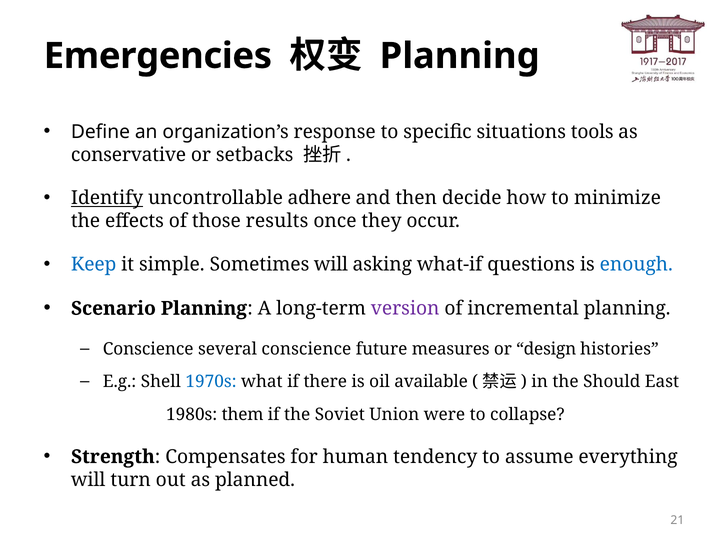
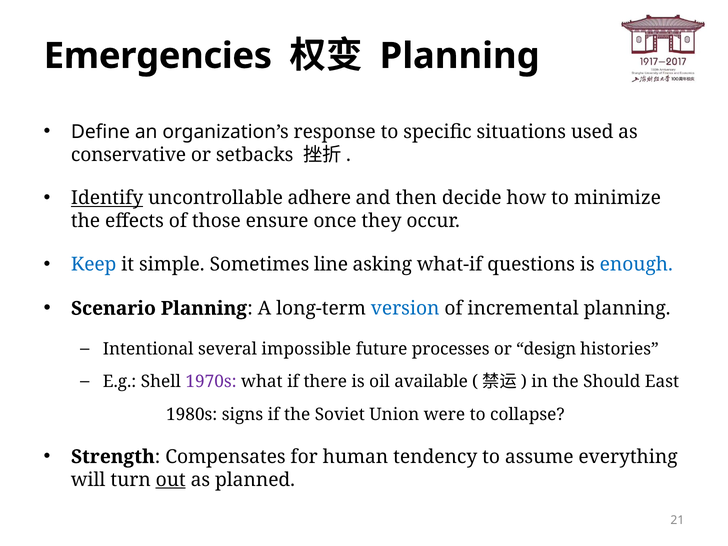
tools: tools -> used (592, 132)
results: results -> ensure (277, 221)
Sometimes will: will -> line (331, 264)
version colour: purple -> blue (405, 308)
Conscience: Conscience -> Intentional (148, 349)
several conscience: conscience -> impossible (306, 349)
measures: measures -> processes (451, 349)
1970s colour: blue -> purple (211, 382)
them: them -> signs (242, 415)
out underline: none -> present (171, 480)
